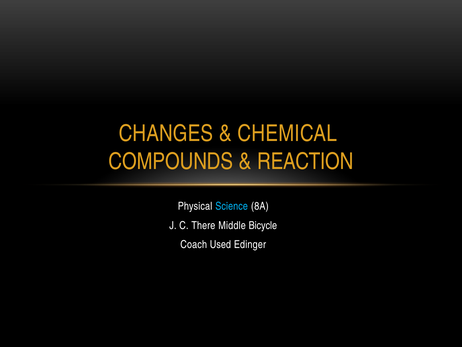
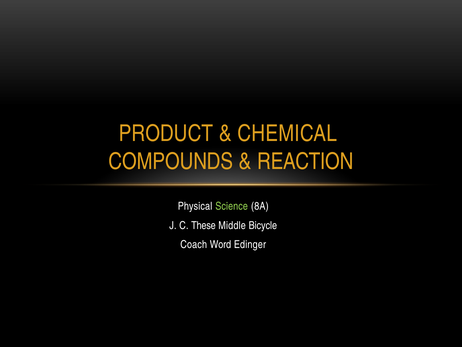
CHANGES: CHANGES -> PRODUCT (166, 133)
Science colour: light blue -> light green (232, 206)
There: There -> These (203, 225)
Used: Used -> Word (220, 244)
